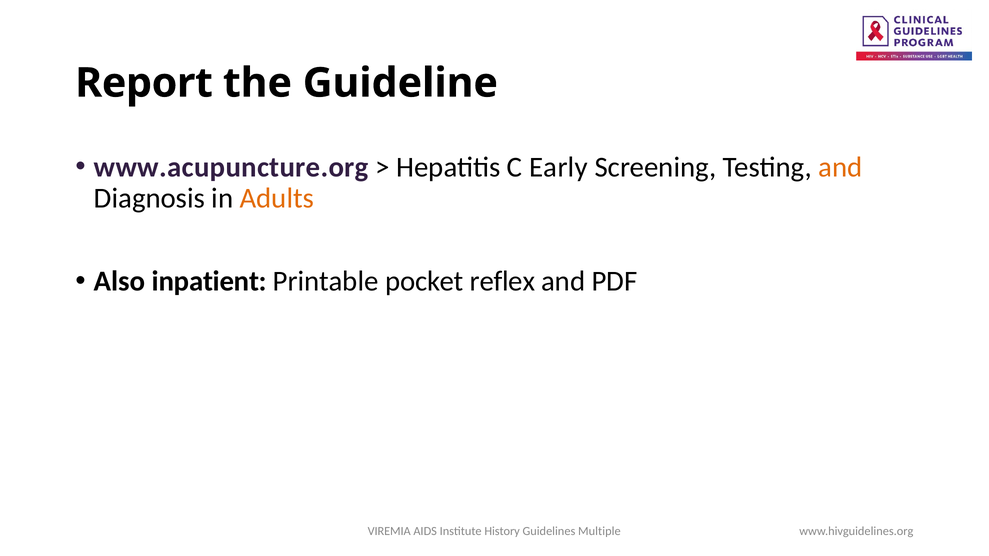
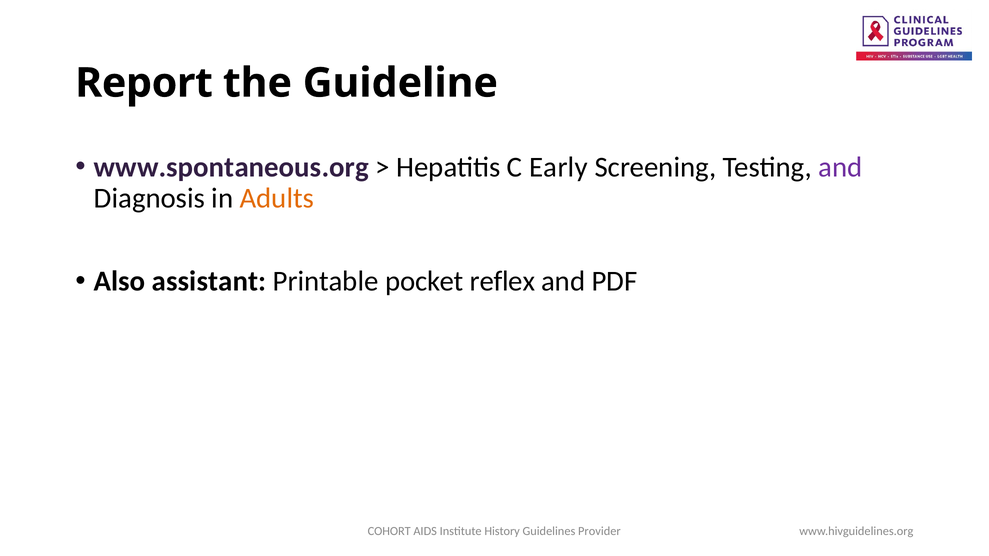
www.acupuncture.org: www.acupuncture.org -> www.spontaneous.org (231, 167)
and colour: orange -> purple (840, 167)
inpatient: inpatient -> assistant (209, 281)
VIREMIA: VIREMIA -> COHORT (389, 531)
Multiple: Multiple -> Provider (599, 531)
